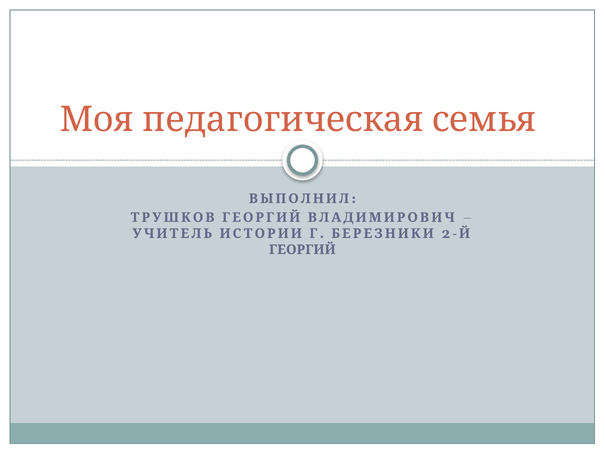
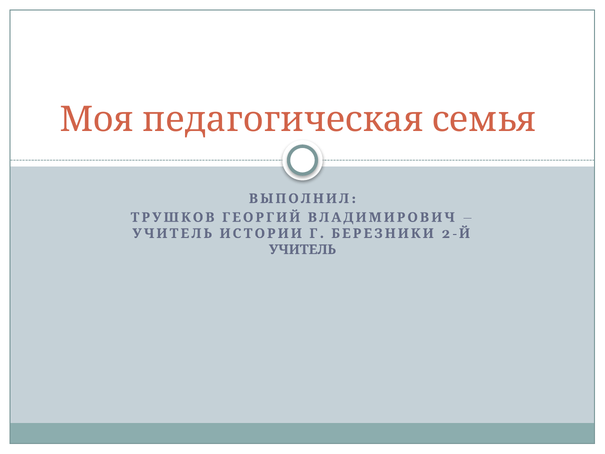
ГЕОРГИЙ: ГЕОРГИЙ -> УЧИТЕЛЬ (302, 250)
